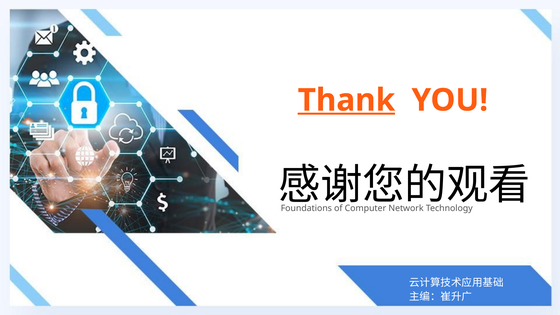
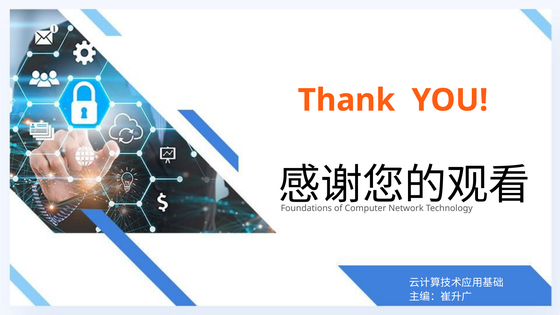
Thank underline: present -> none (346, 100)
